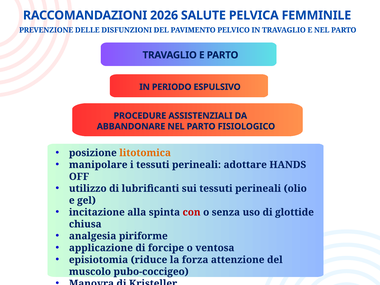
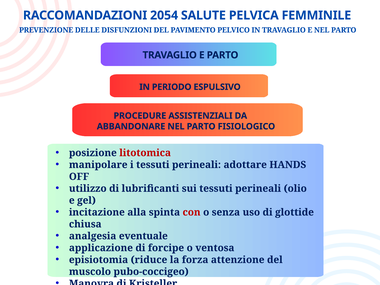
2026: 2026 -> 2054 (164, 15)
litotomica colour: orange -> red (145, 153)
analgesia piriforme: piriforme -> eventuale (143, 236)
